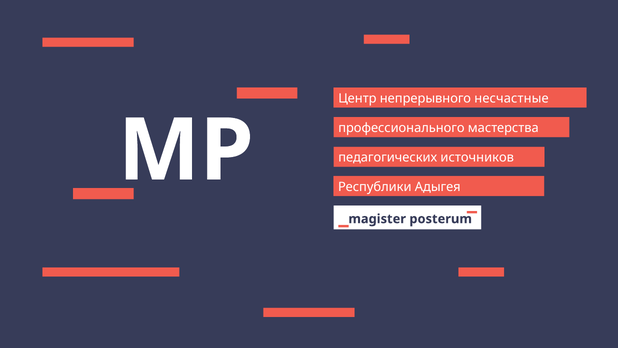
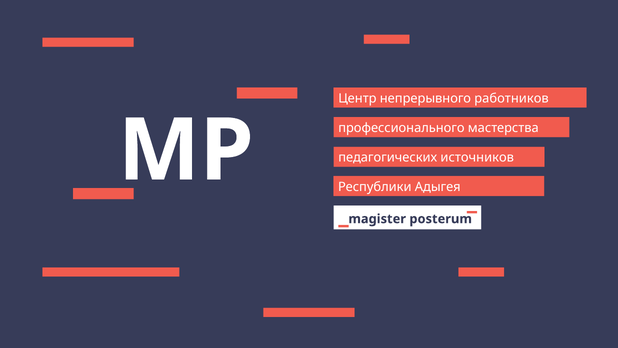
несчастные: несчастные -> работников (512, 98)
